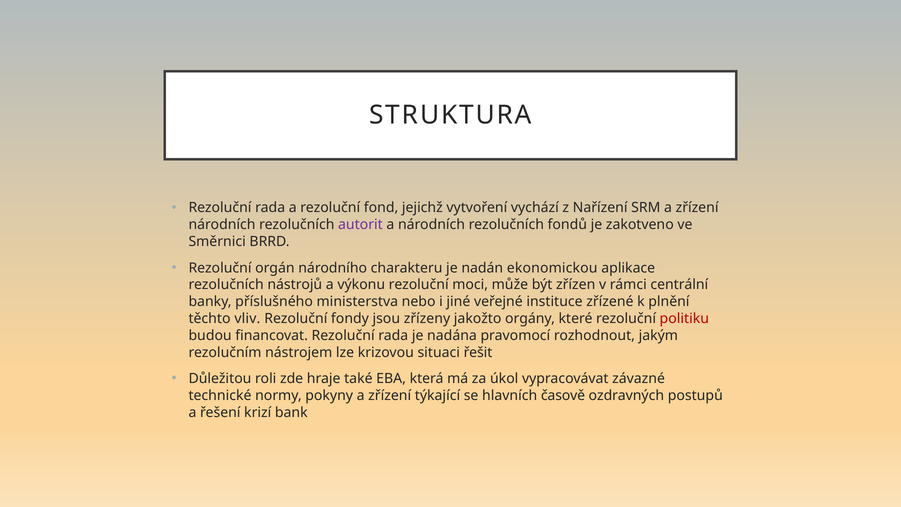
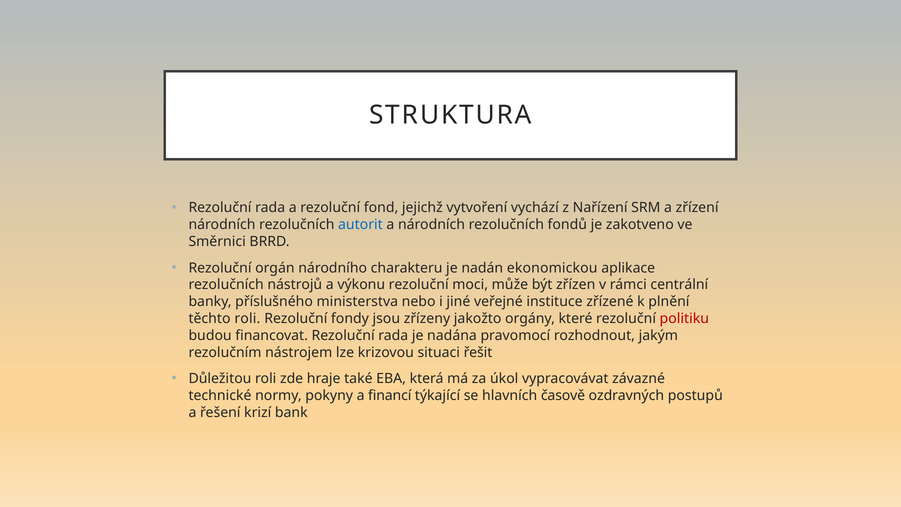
autorit colour: purple -> blue (360, 225)
těchto vliv: vliv -> roli (247, 319)
pokyny a zřízení: zřízení -> financí (390, 395)
